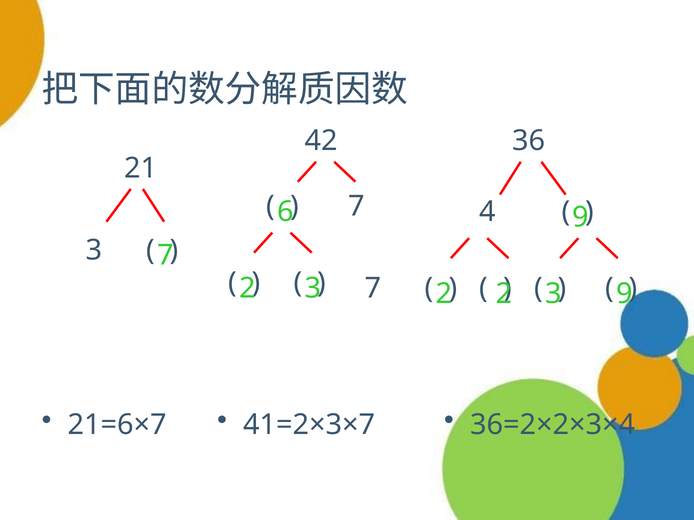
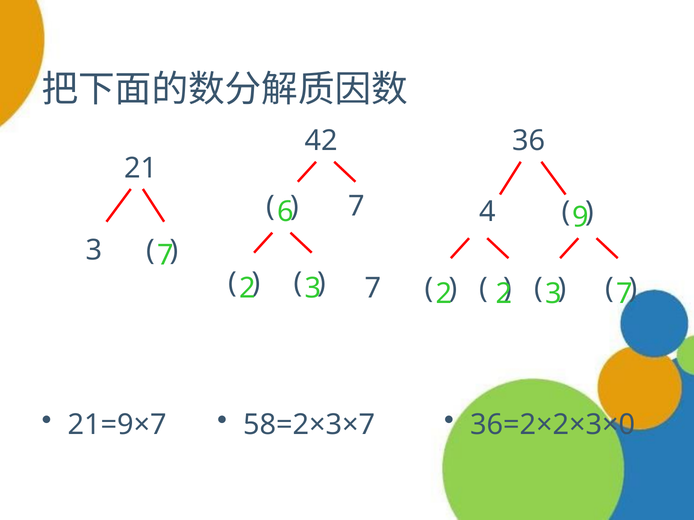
9: 9 -> 7 (624, 294)
41=2×3×7: 41=2×3×7 -> 58=2×3×7 (309, 425)
36=2×2×3×4: 36=2×2×3×4 -> 36=2×2×3×0 (553, 425)
21=6×7: 21=6×7 -> 21=9×7 (117, 425)
